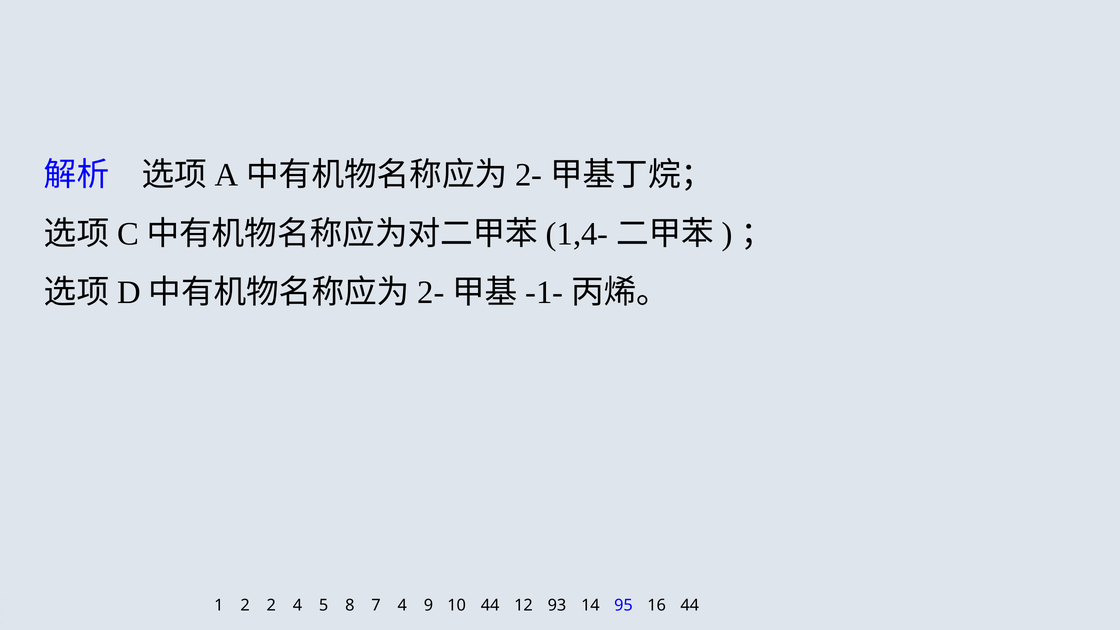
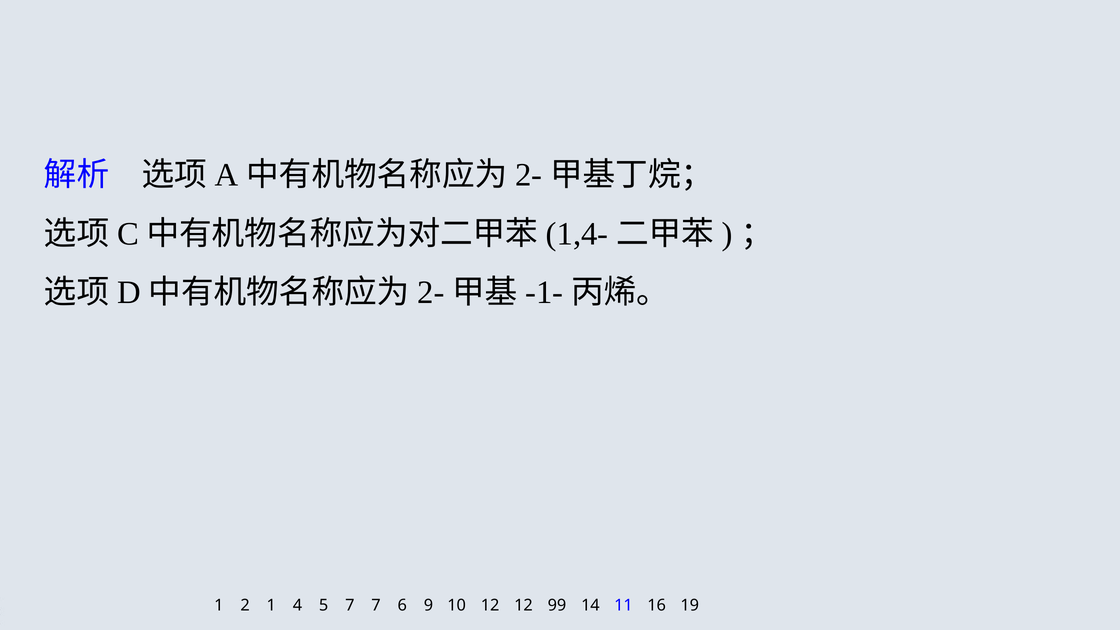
2 2: 2 -> 1 (271, 606)
5 8: 8 -> 7 (350, 606)
7 4: 4 -> 6 (402, 606)
10 44: 44 -> 12 (490, 606)
93: 93 -> 99 (557, 606)
95: 95 -> 11 (624, 606)
16 44: 44 -> 19 (690, 606)
